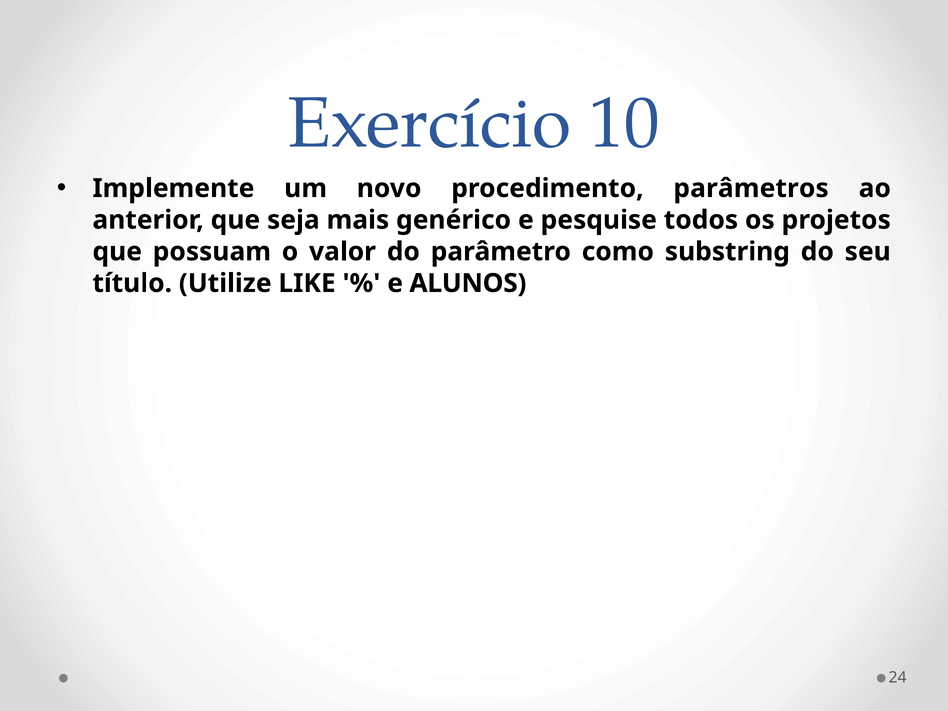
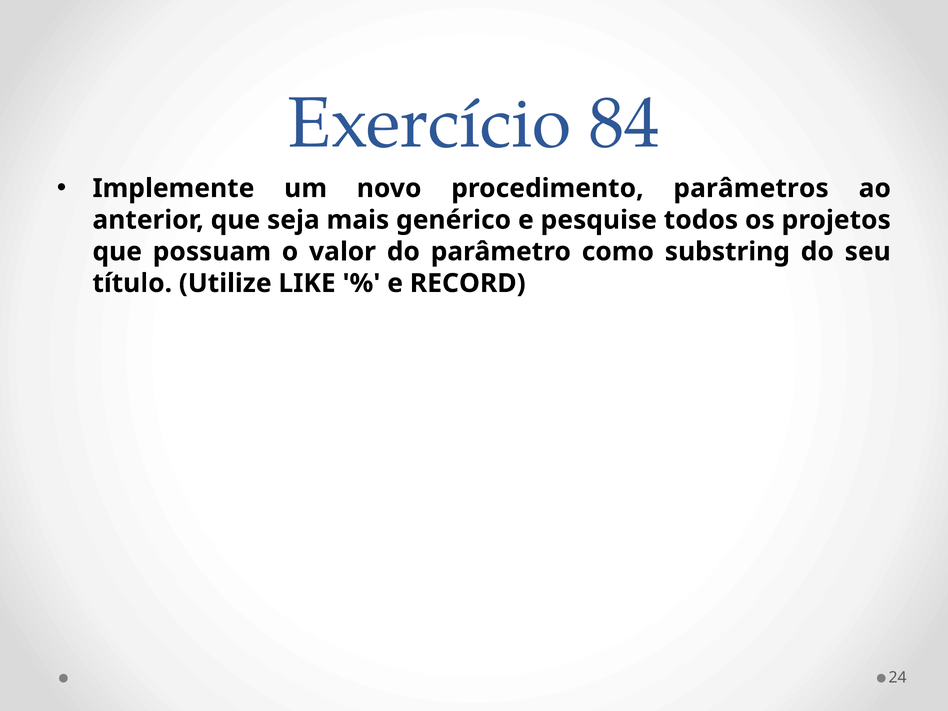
10: 10 -> 84 (624, 123)
ALUNOS: ALUNOS -> RECORD (468, 283)
